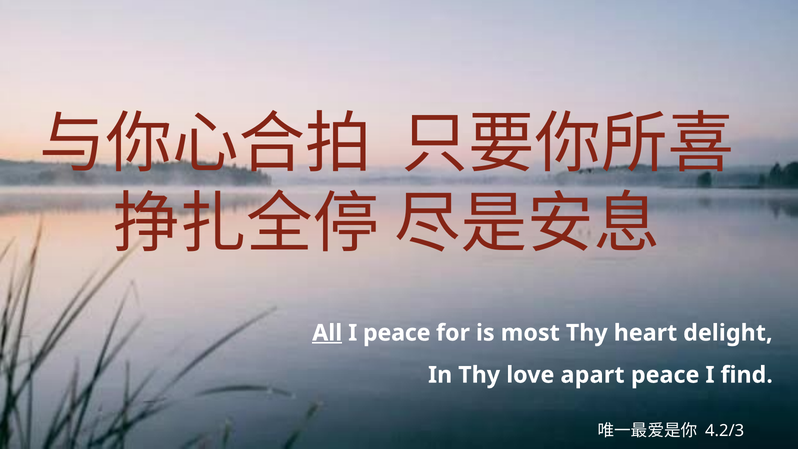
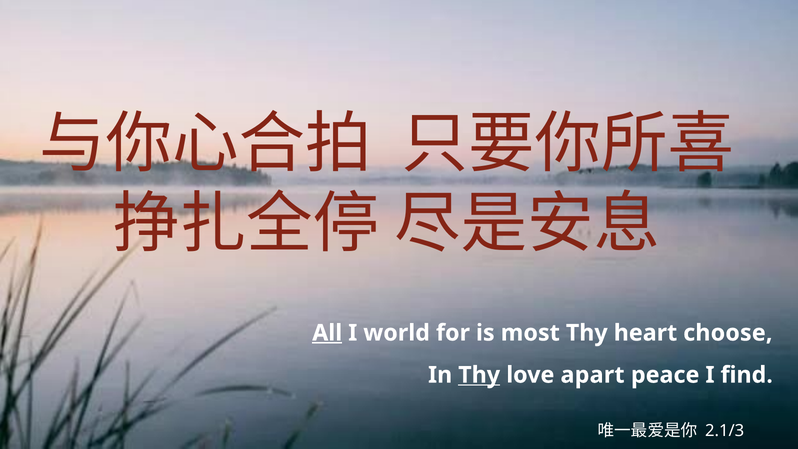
I peace: peace -> world (397, 333)
delight: delight -> choose (728, 333)
Thy underline: none -> present (479, 375)
4.2/3: 4.2/3 -> 2.1/3 (725, 431)
